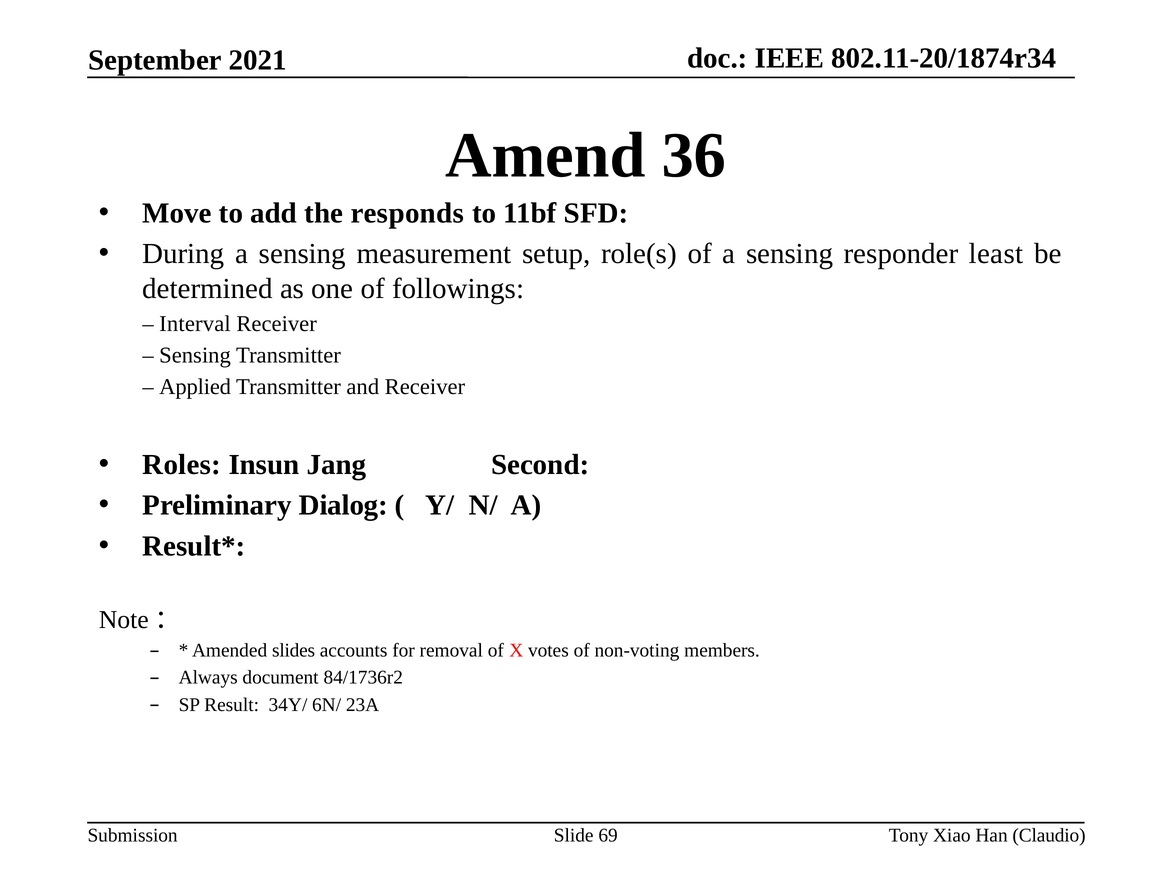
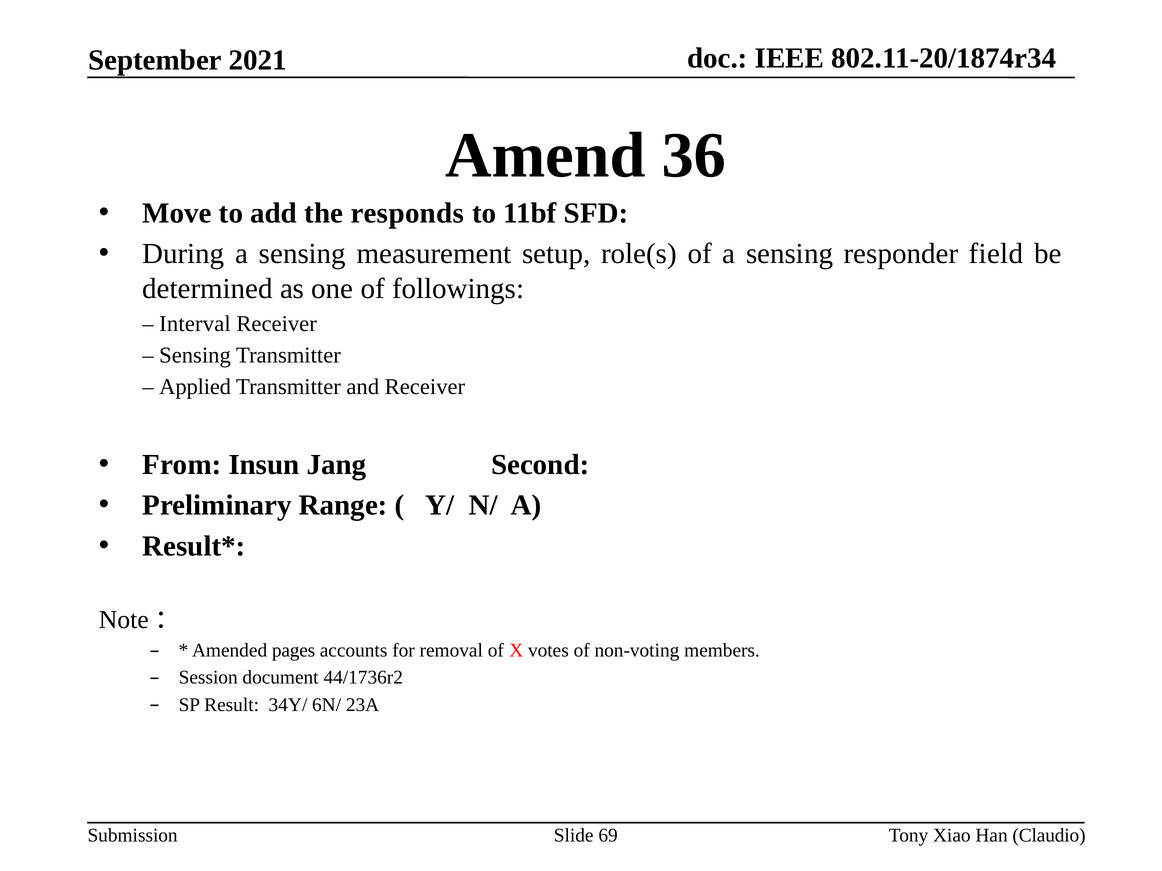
least: least -> field (996, 254)
Roles: Roles -> From (182, 465)
Dialog: Dialog -> Range (343, 506)
slides: slides -> pages (294, 651)
Always: Always -> Session (208, 678)
84/1736r2: 84/1736r2 -> 44/1736r2 (363, 678)
